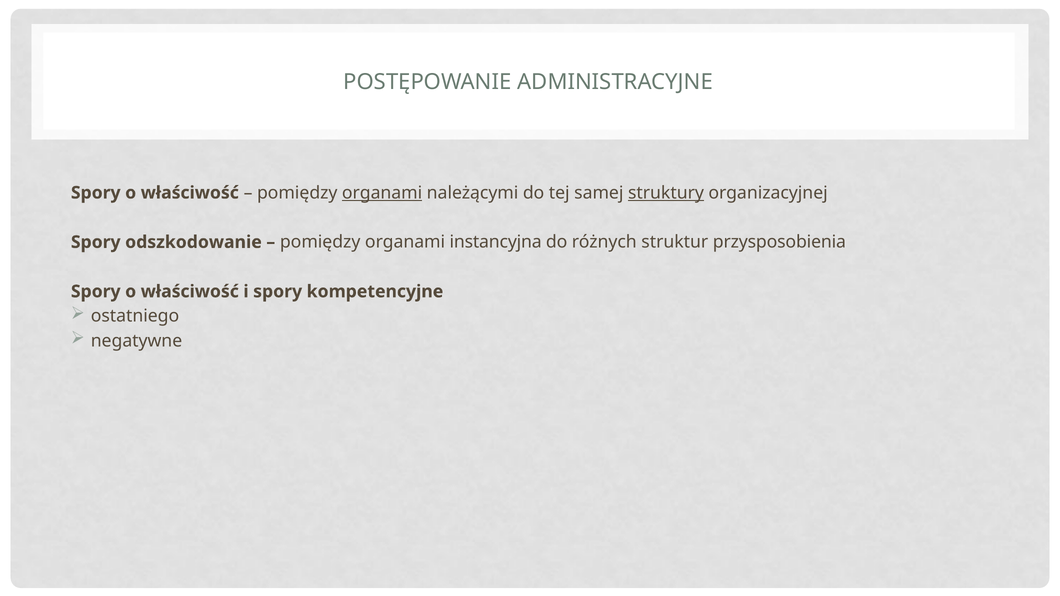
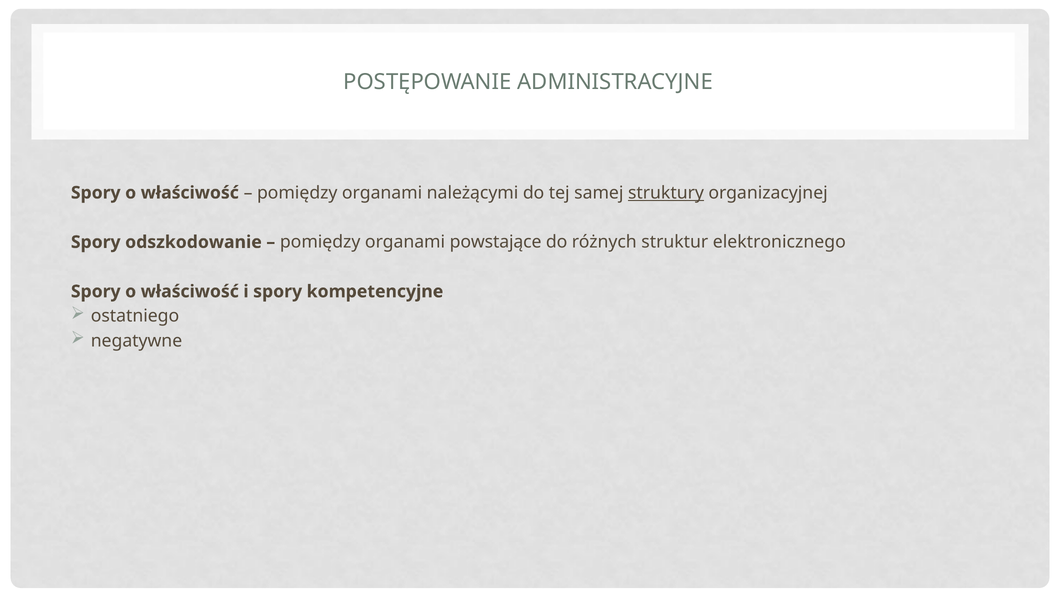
organami underline: present -> none (382, 193)
instancyjna: instancyjna -> powstające (496, 242)
przysposobienia: przysposobienia -> elektronicznego (779, 242)
